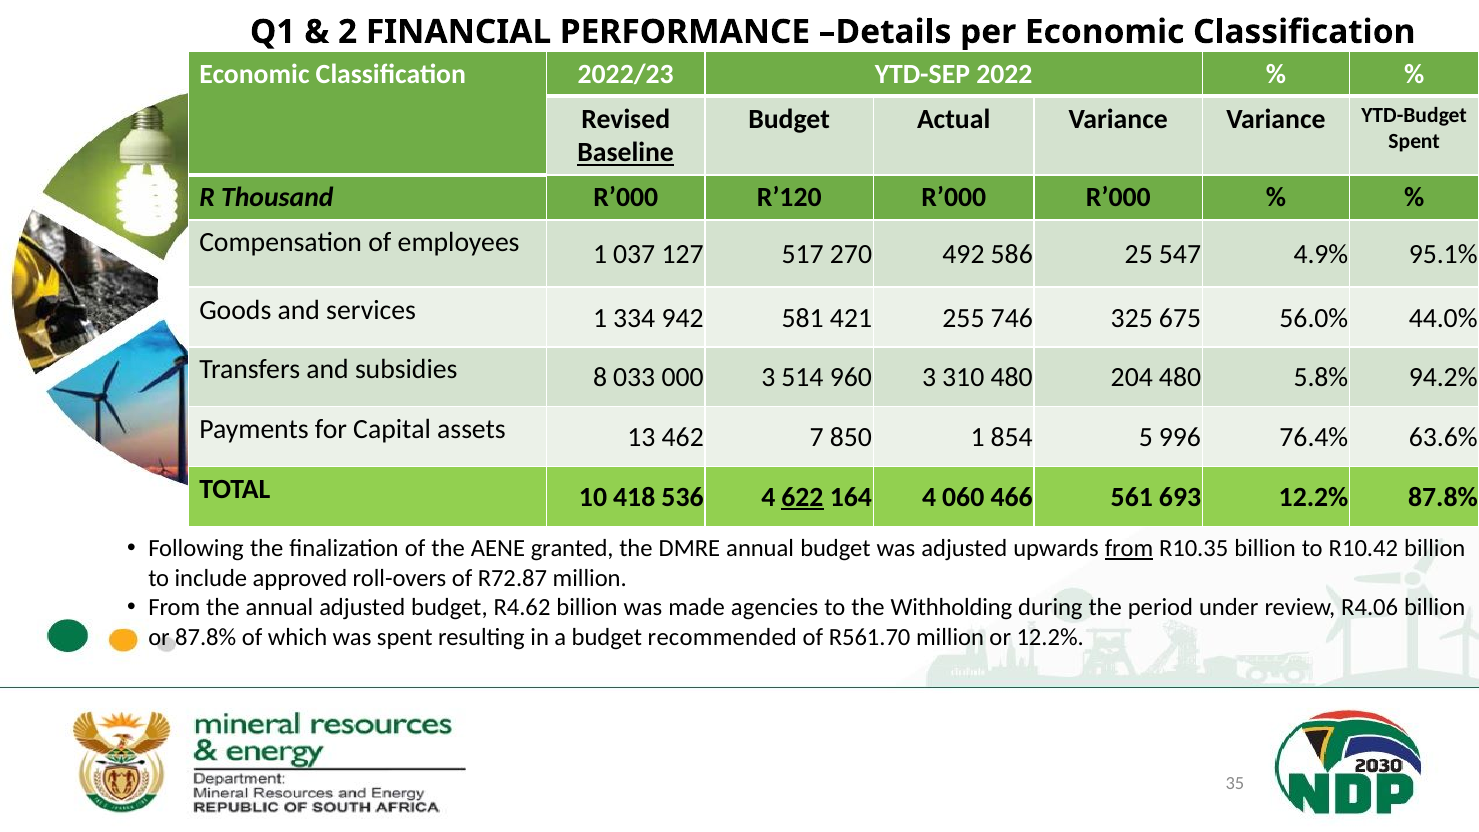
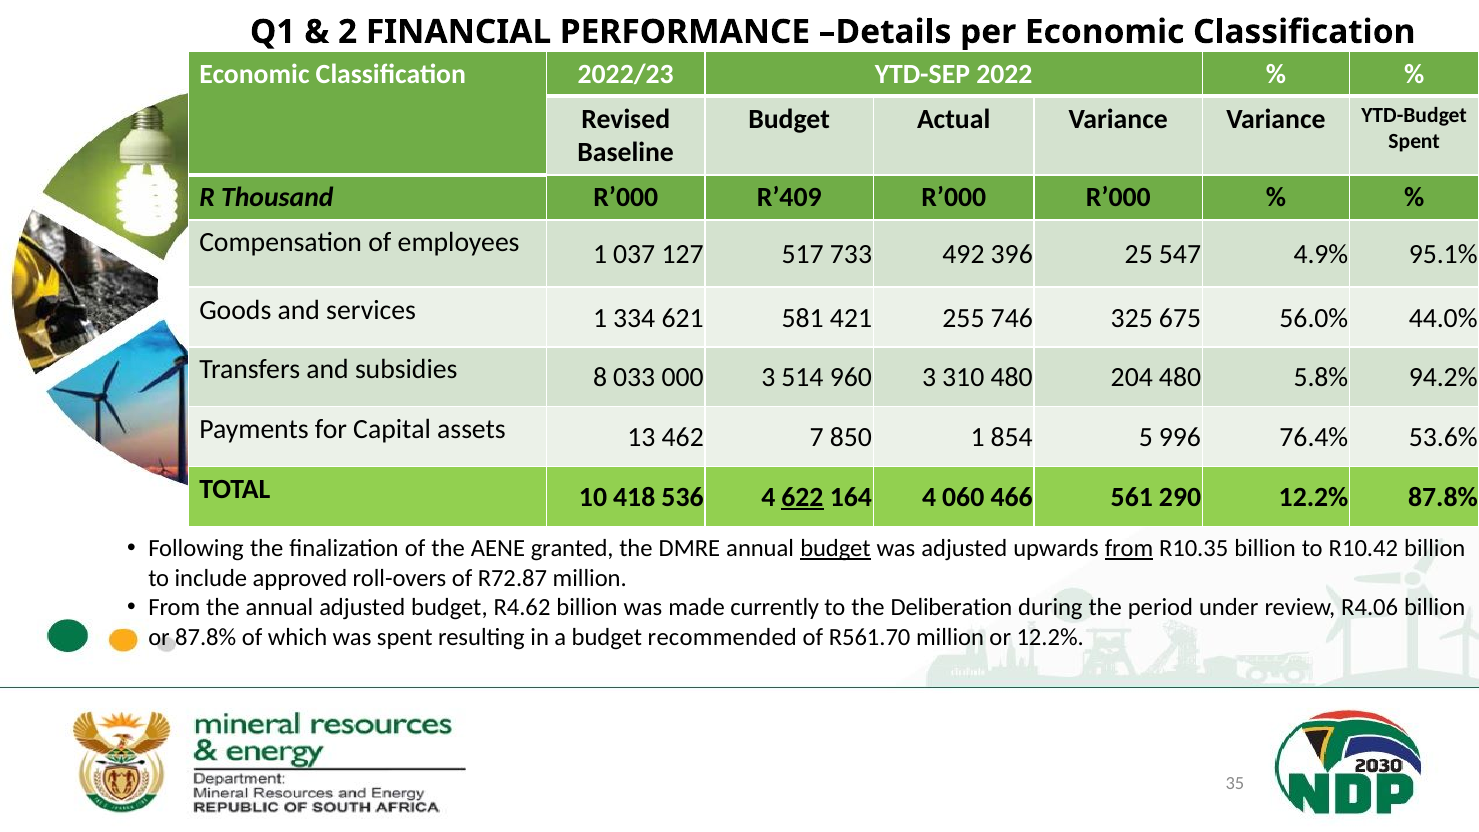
Baseline underline: present -> none (626, 153)
R’120: R’120 -> R’409 (789, 198)
270: 270 -> 733 (851, 254)
586: 586 -> 396 (1012, 254)
942: 942 -> 621 (683, 318)
63.6%: 63.6% -> 53.6% (1443, 438)
693: 693 -> 290 (1180, 497)
budget underline: none -> present (835, 548)
agencies: agencies -> currently (775, 608)
Withholding: Withholding -> Deliberation (951, 608)
